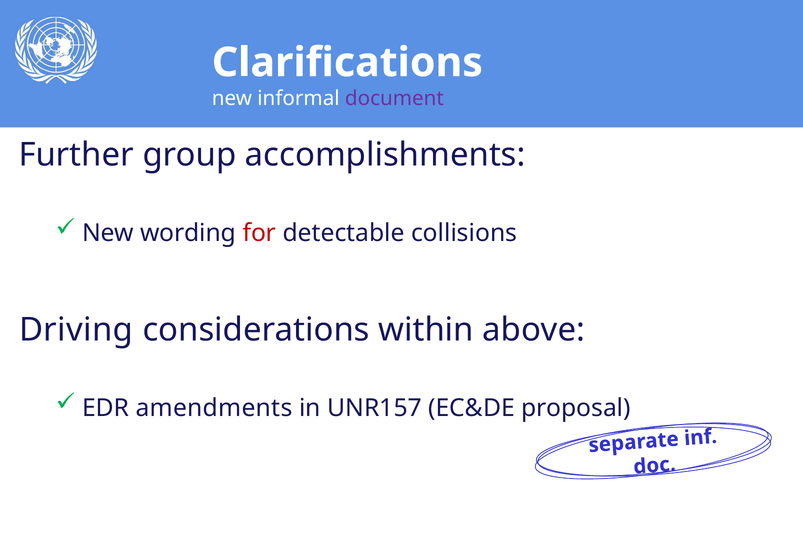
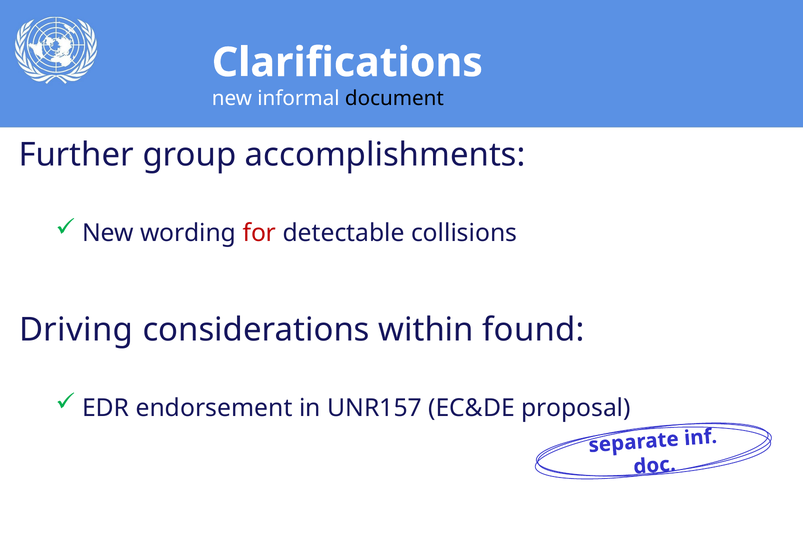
document colour: purple -> black (394, 98)
above: above -> found (534, 330)
amendments: amendments -> endorsement (214, 408)
